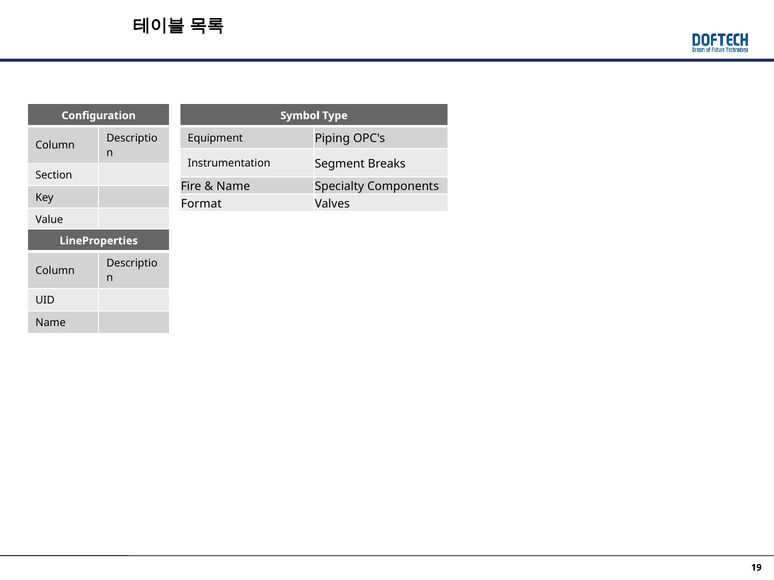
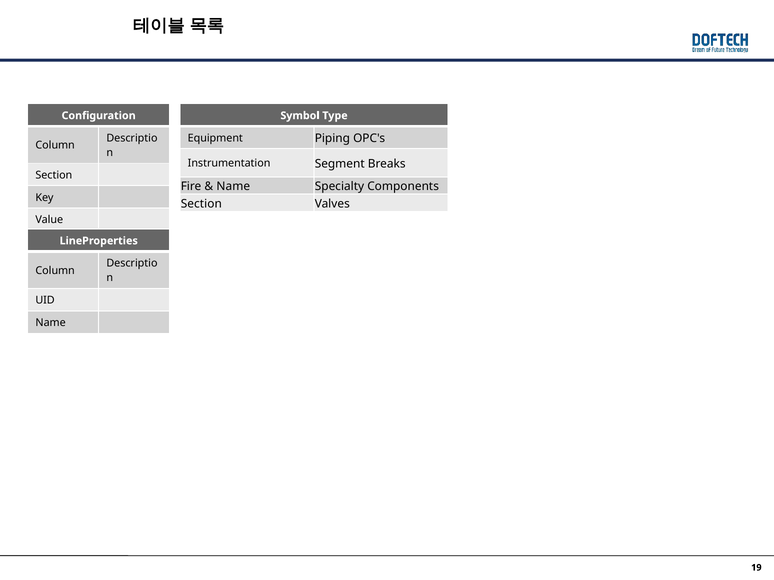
Format: Format -> Section (201, 204)
